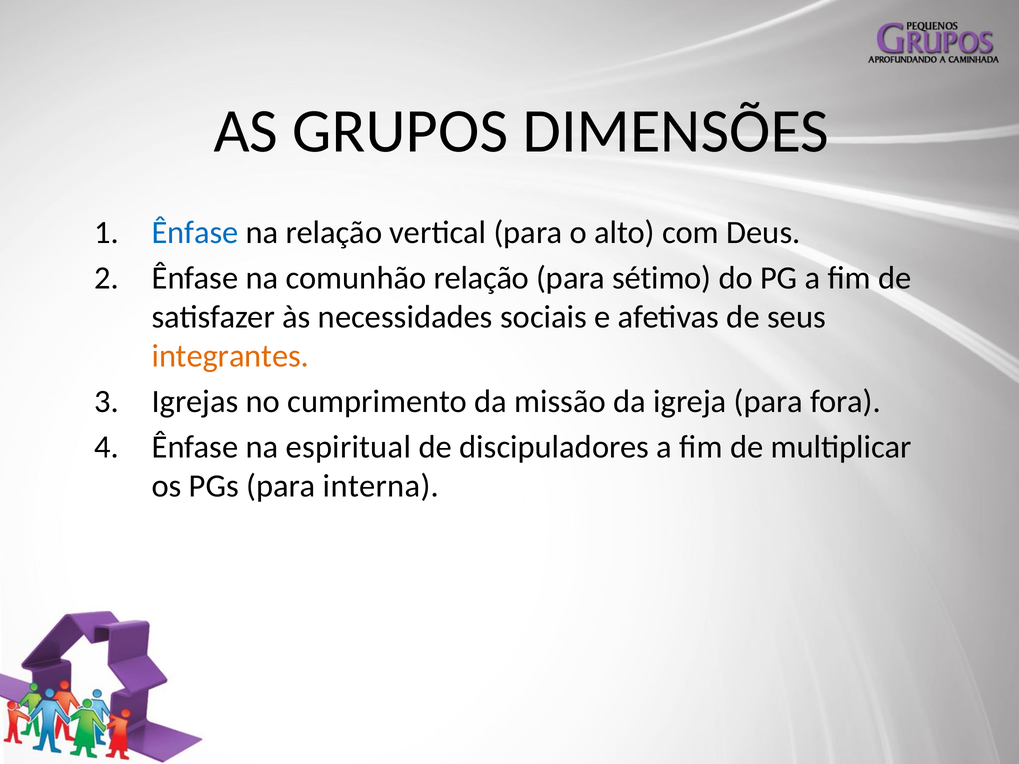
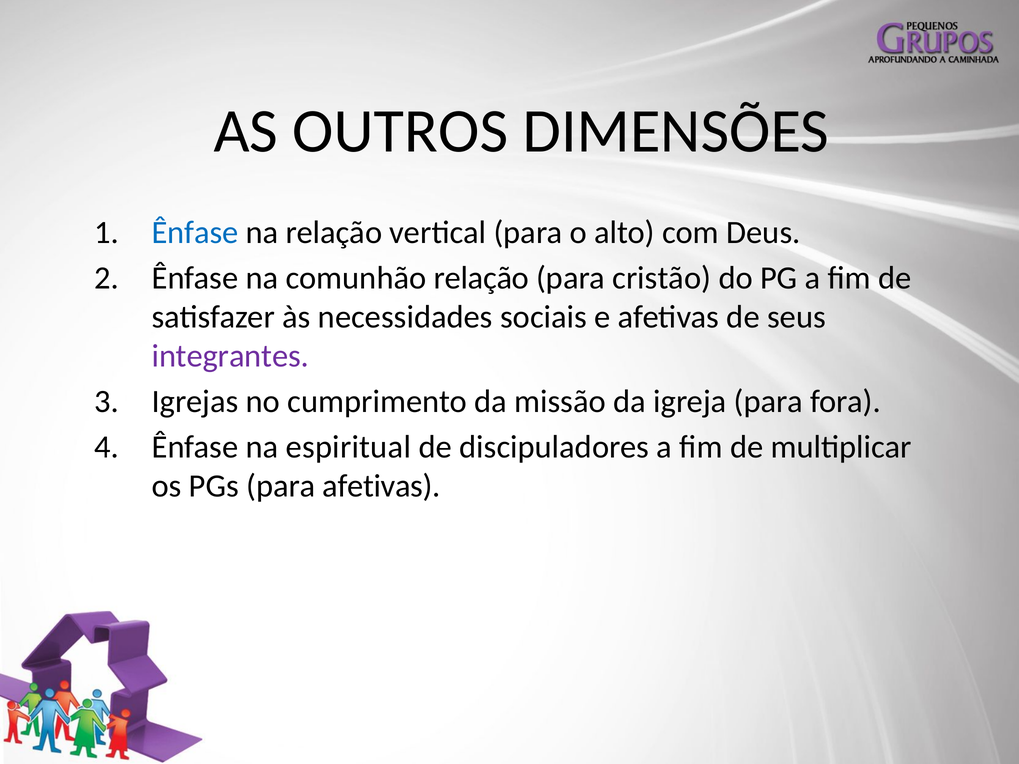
GRUPOS: GRUPOS -> OUTROS (400, 131)
sétimo: sétimo -> cristão (662, 278)
integrantes colour: orange -> purple (230, 356)
para interna: interna -> afetivas (381, 486)
